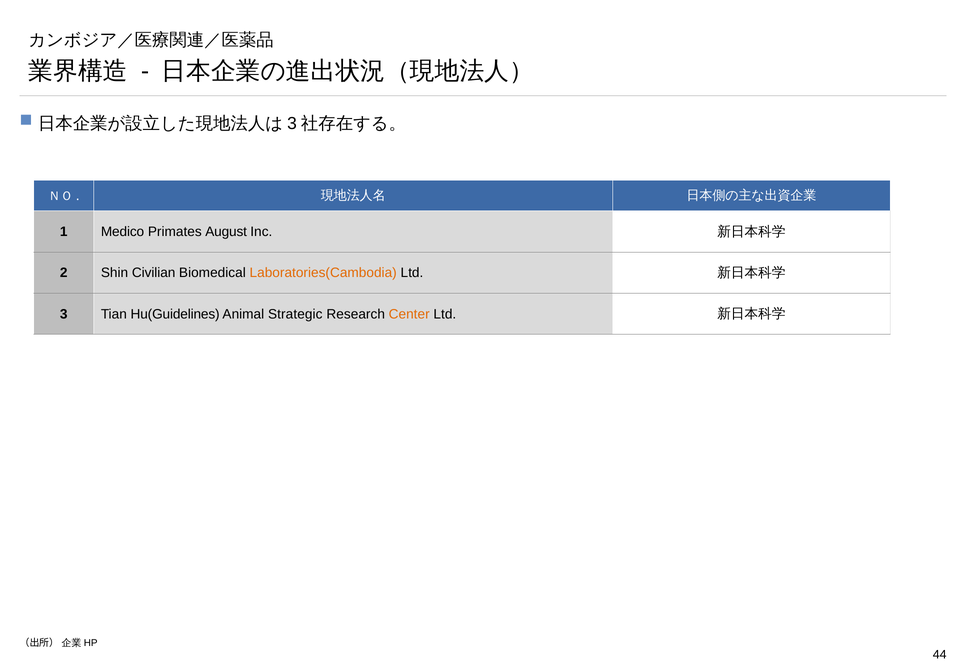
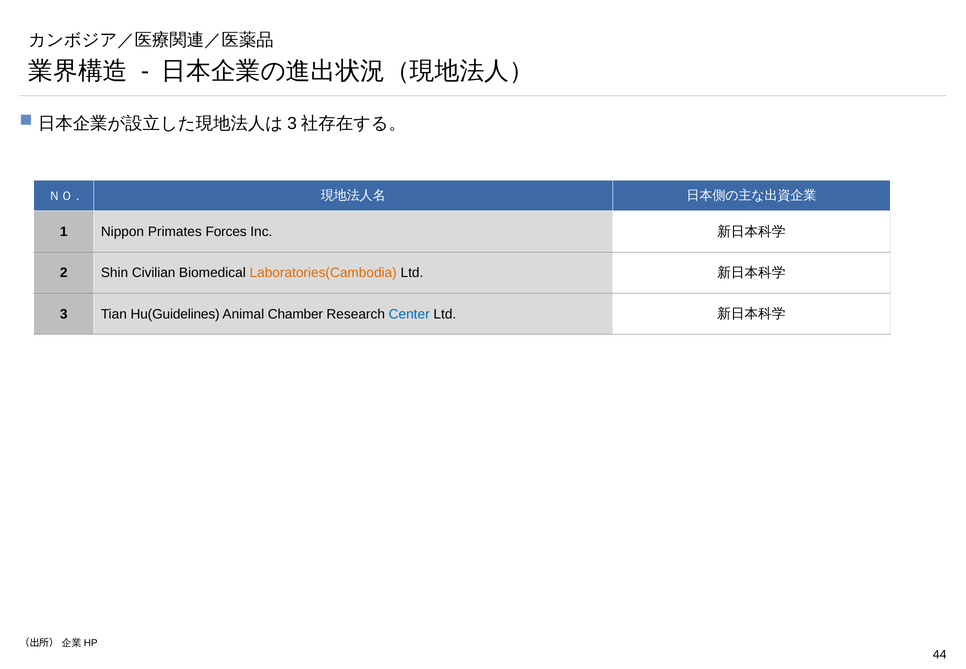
Medico: Medico -> Nippon (122, 232)
August: August -> Forces (226, 232)
Strategic: Strategic -> Chamber (295, 314)
Center colour: orange -> blue (409, 314)
